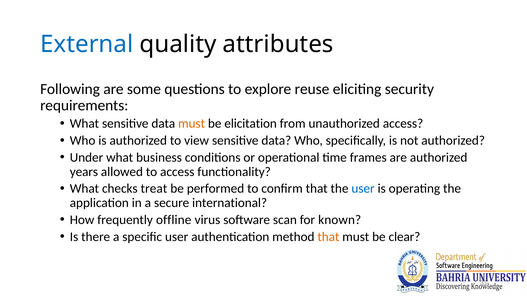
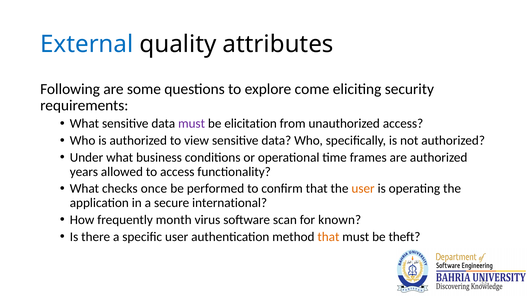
reuse: reuse -> come (312, 89)
must colour: orange -> purple (192, 124)
treat: treat -> once (154, 189)
user colour: blue -> orange (363, 189)
offline: offline -> month (174, 220)
clear: clear -> theft (405, 237)
